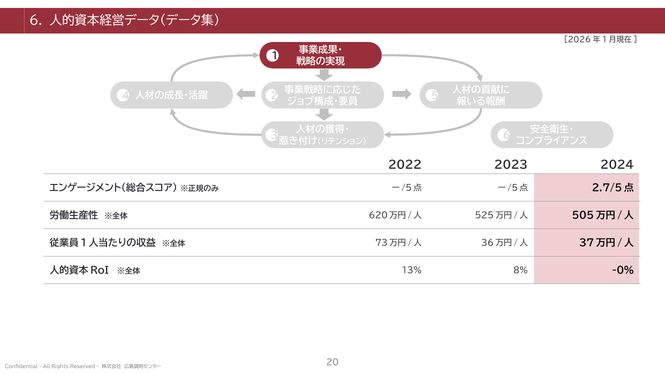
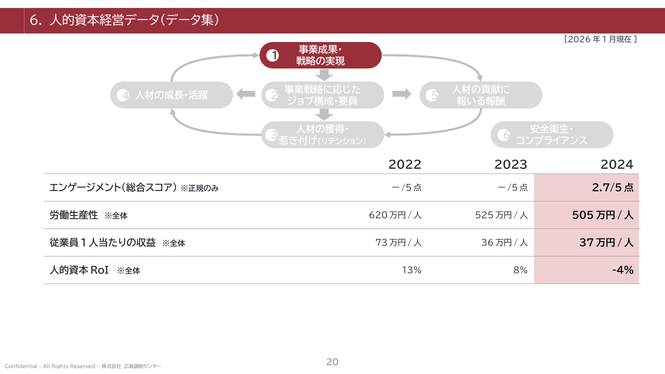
-0%: -0% -> -4% (623, 271)
